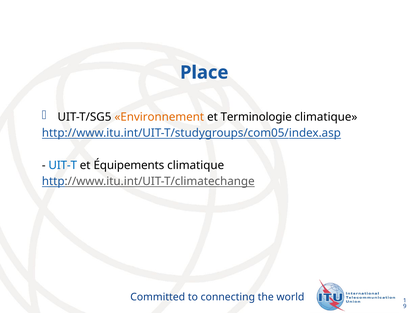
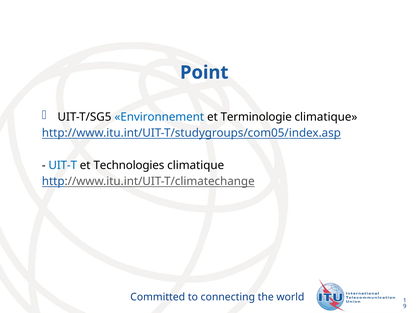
Place: Place -> Point (204, 72)
Environnement colour: orange -> blue (159, 117)
Équipements: Équipements -> Technologies (129, 165)
